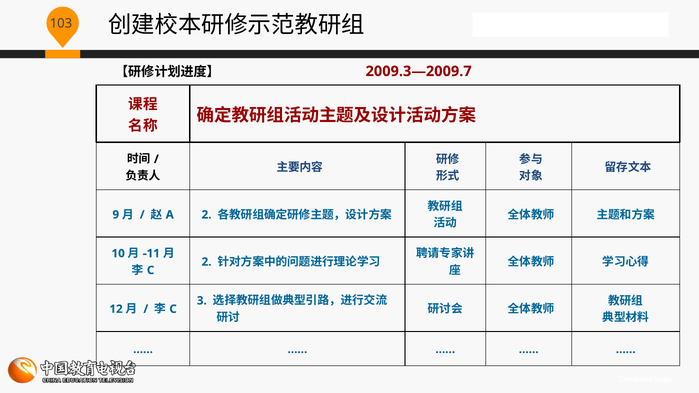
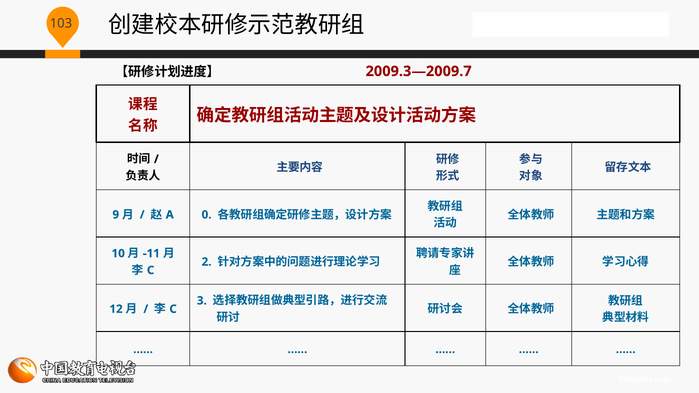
2: 2 -> 0 (207, 215)
